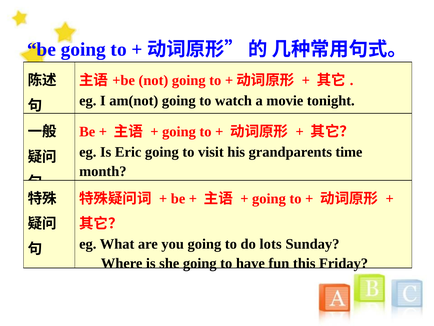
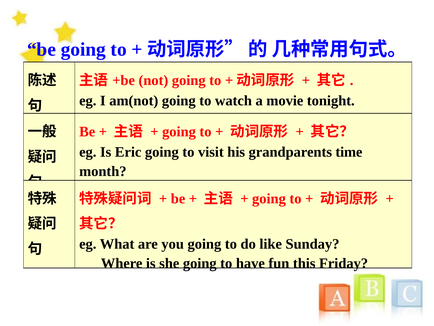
lots: lots -> like (271, 244)
